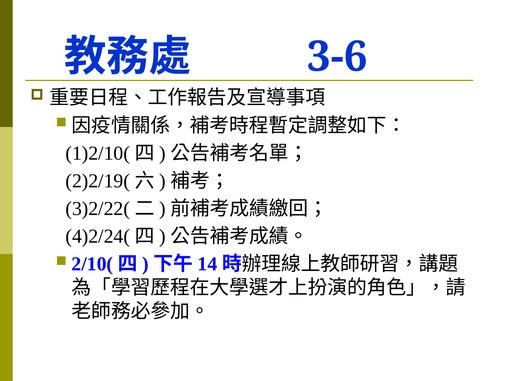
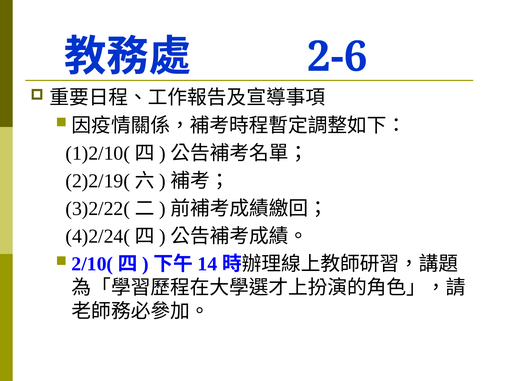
3-6: 3-6 -> 2-6 (337, 57)
